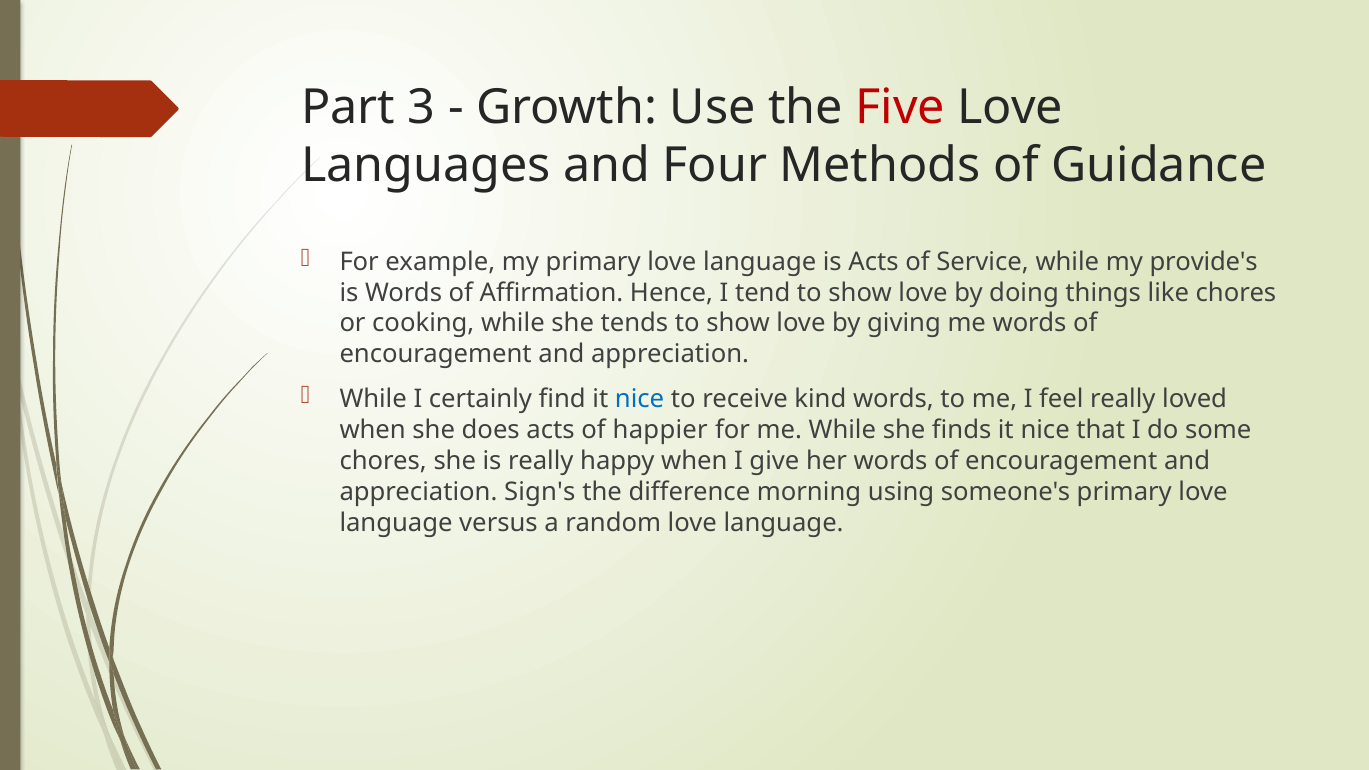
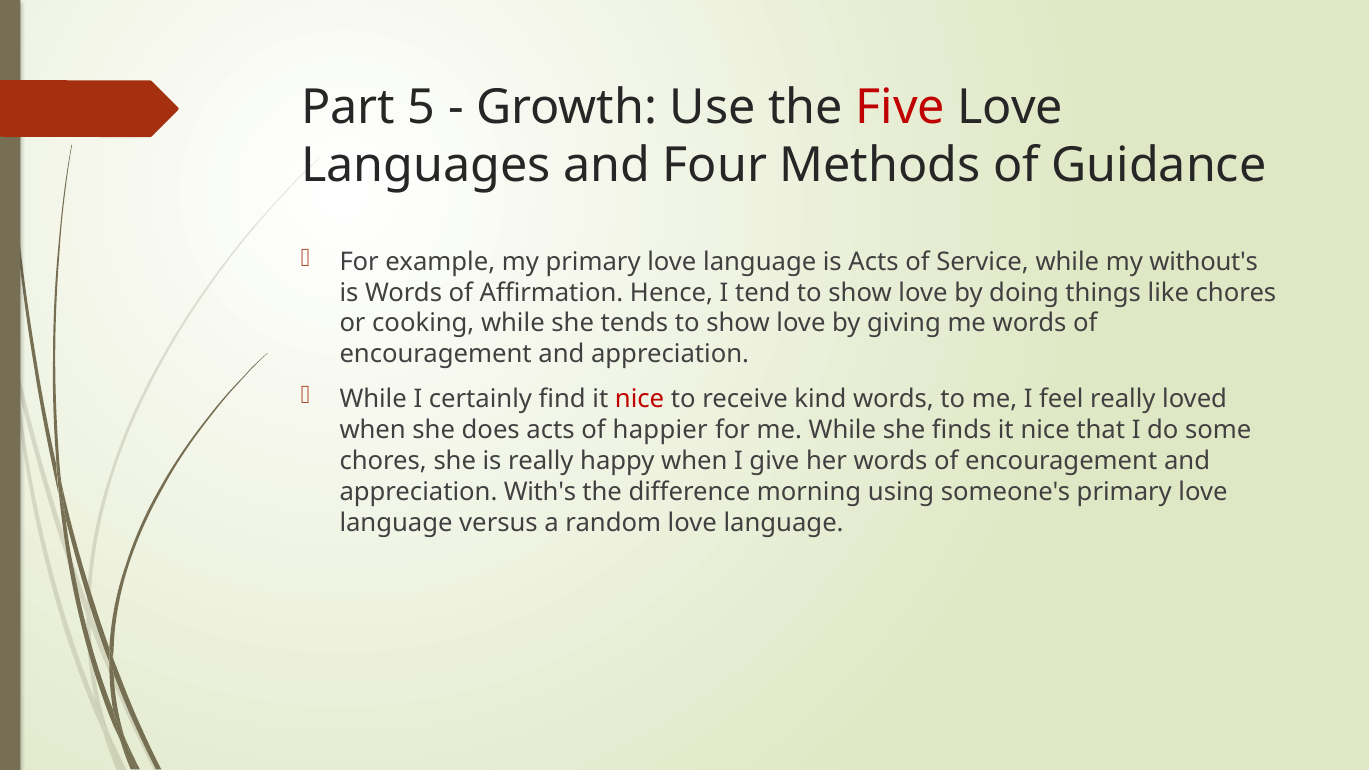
3: 3 -> 5 (422, 108)
provide's: provide's -> without's (1204, 262)
nice colour: blue -> red (640, 399)
Sign's: Sign's -> With's (540, 492)
